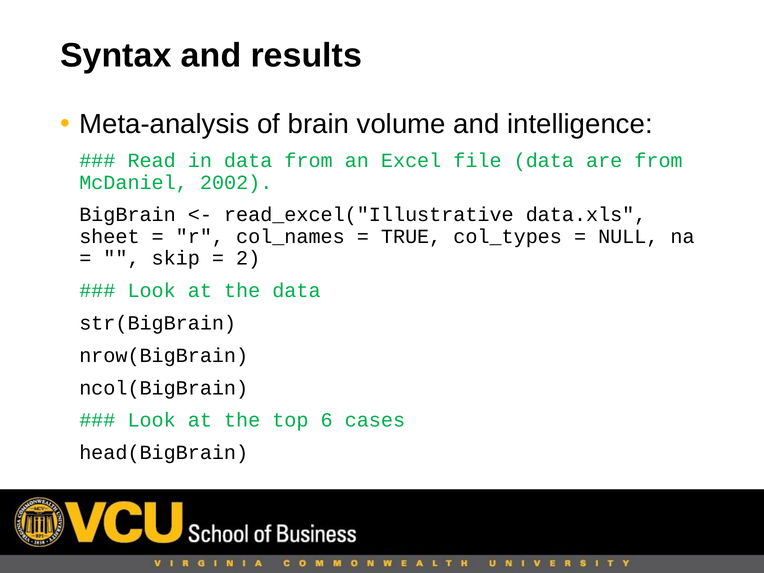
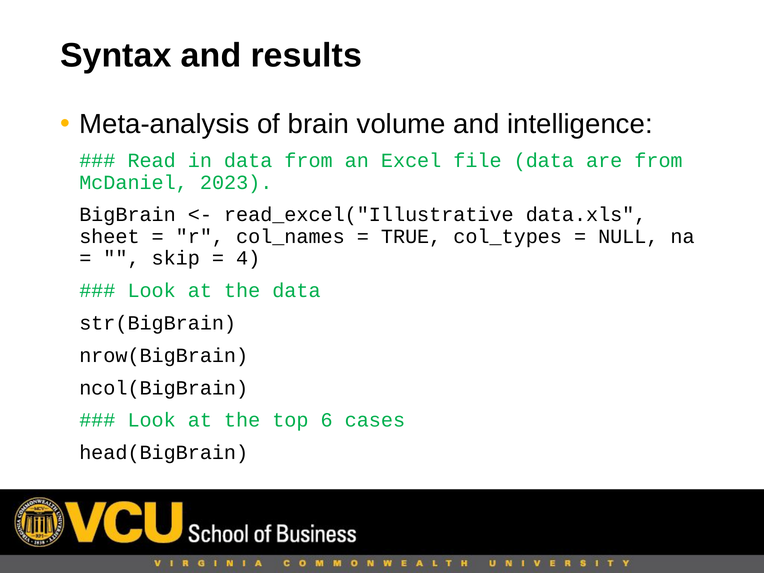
2002: 2002 -> 2023 (236, 182)
2: 2 -> 4 (248, 258)
